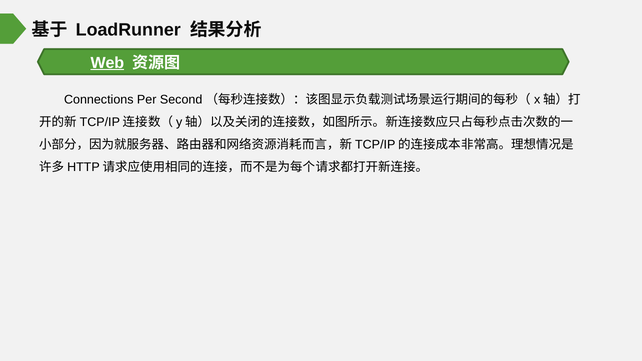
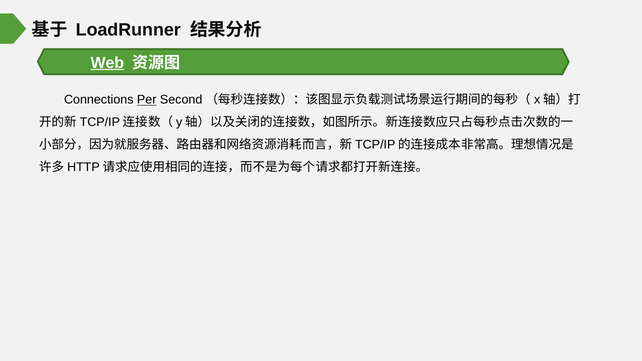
Per underline: none -> present (147, 100)
